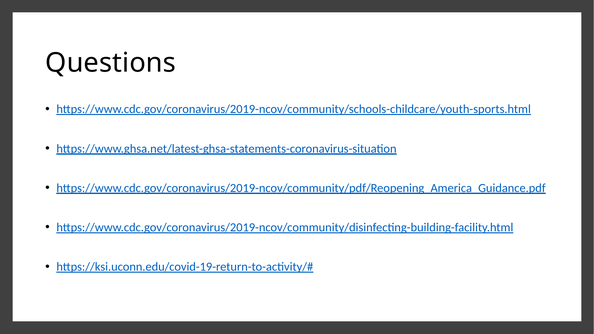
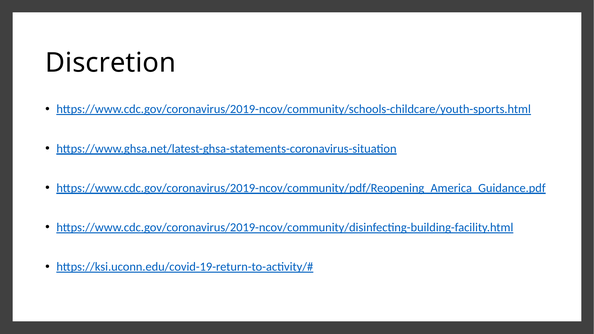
Questions: Questions -> Discretion (111, 63)
